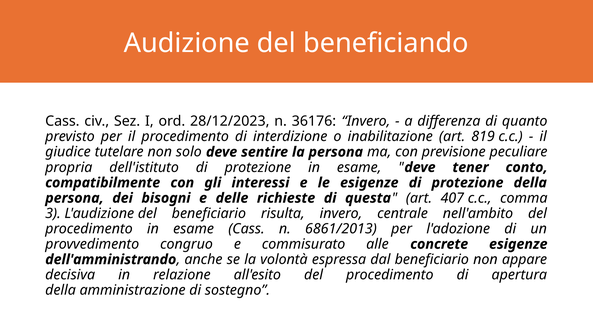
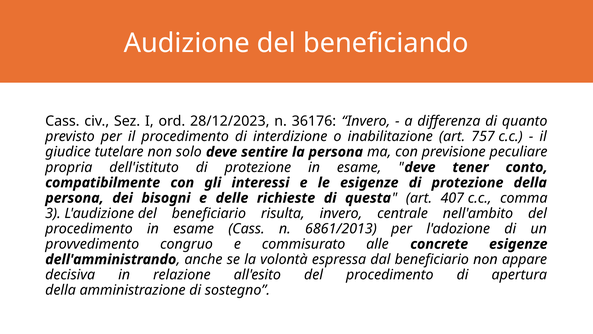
819: 819 -> 757 (483, 136)
